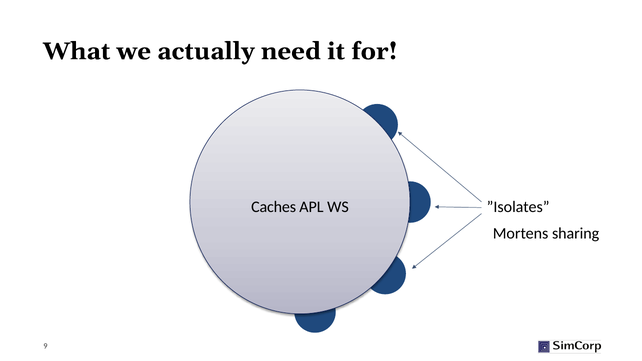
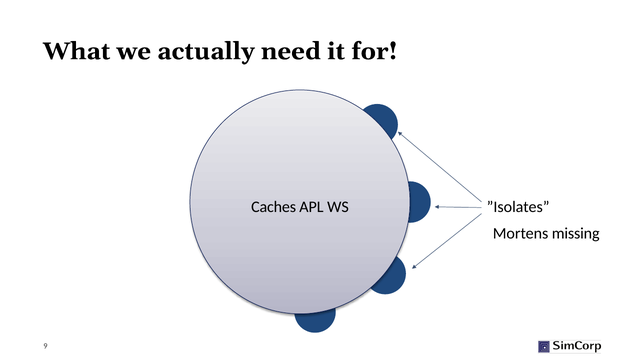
sharing: sharing -> missing (576, 234)
